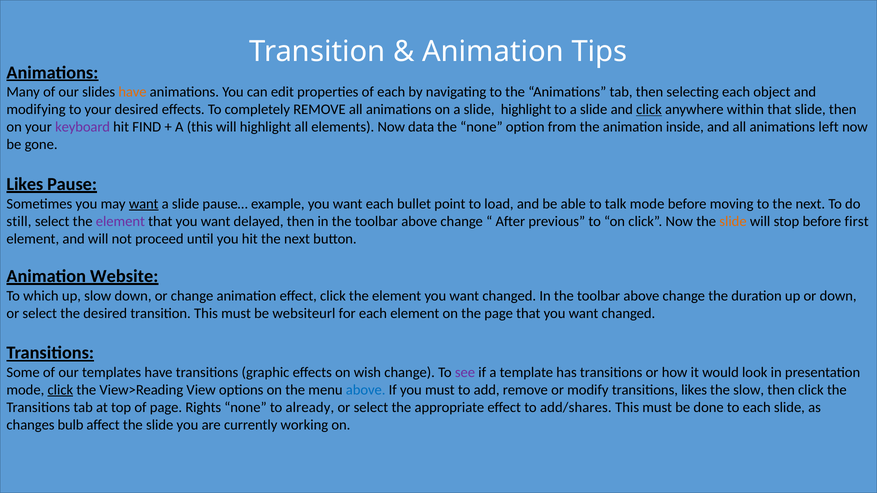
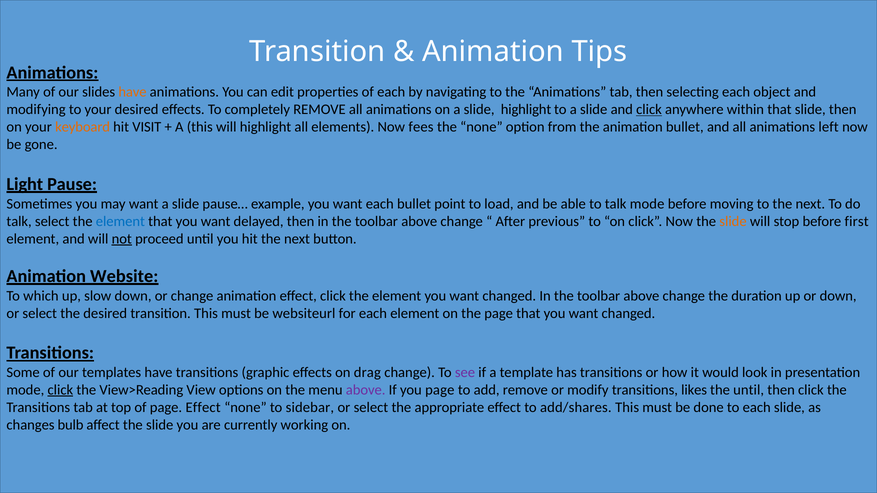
keyboard colour: purple -> orange (83, 127)
FIND: FIND -> VISIT (147, 127)
data: data -> fees (421, 127)
animation inside: inside -> bullet (685, 127)
Likes: Likes -> Light (25, 184)
want underline: present -> none (144, 204)
still: still -> talk (19, 221)
element colour: purple -> blue (120, 221)
not underline: none -> present (122, 239)
wish: wish -> drag (367, 373)
above colour: blue -> purple (366, 390)
you must: must -> page (440, 390)
the slow: slow -> until (749, 390)
page Rights: Rights -> Effect (203, 408)
already: already -> sidebar (310, 408)
